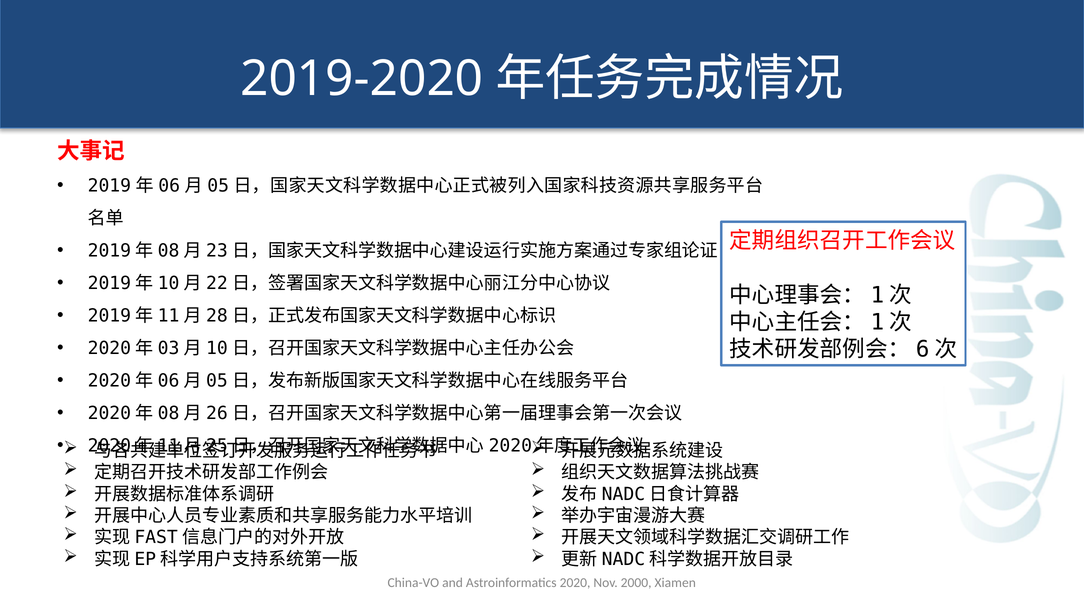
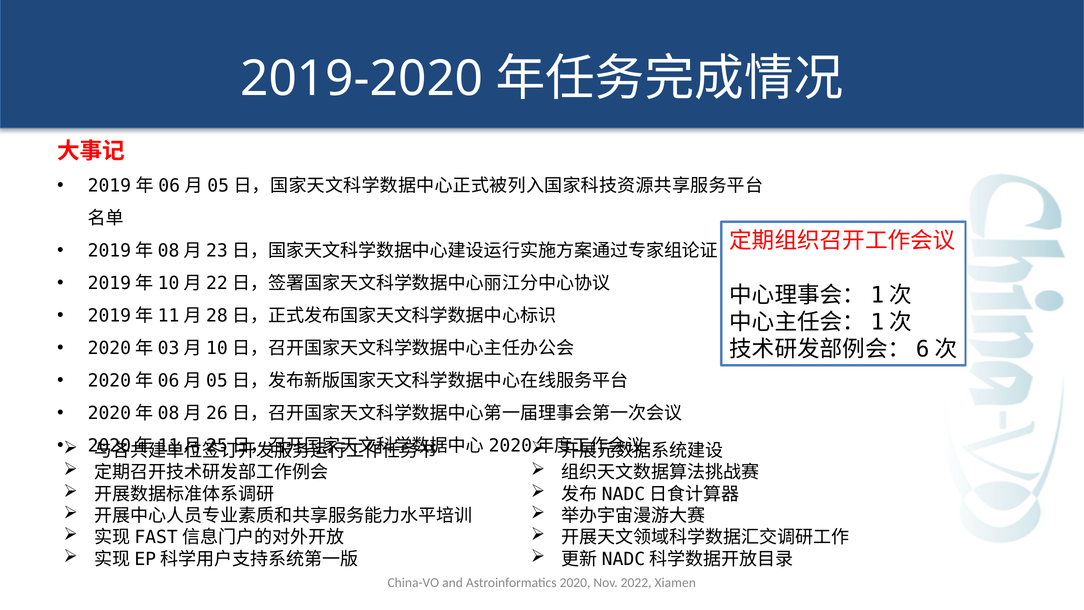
2000: 2000 -> 2022 (636, 582)
